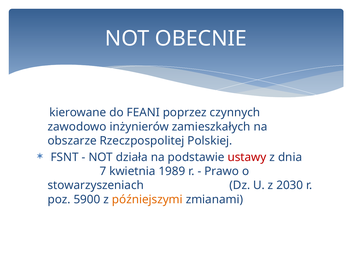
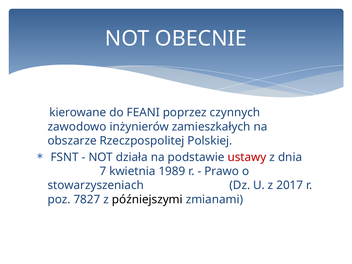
2030: 2030 -> 2017 (290, 185)
5900: 5900 -> 7827 (87, 199)
późniejszymi colour: orange -> black (147, 199)
